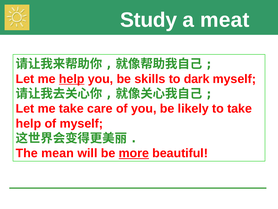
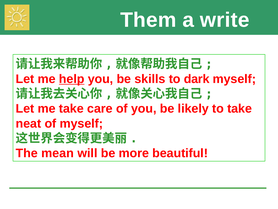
Study: Study -> Them (148, 20)
meat: meat -> write (225, 20)
help: help -> neat (28, 123)
more underline: present -> none (134, 153)
